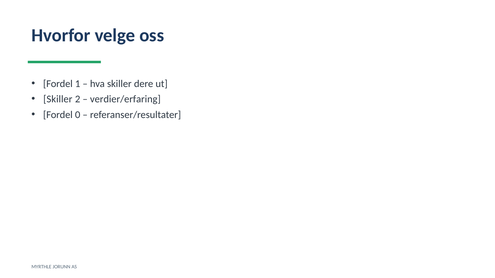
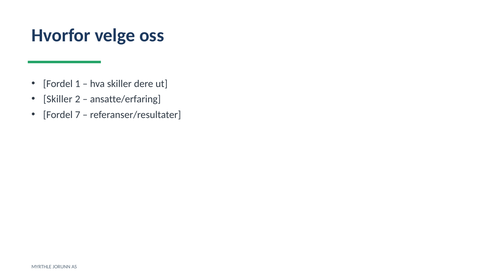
verdier/erfaring: verdier/erfaring -> ansatte/erfaring (125, 99)
0: 0 -> 7 (78, 115)
